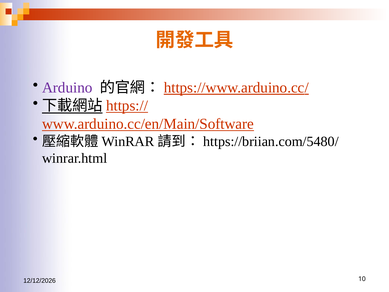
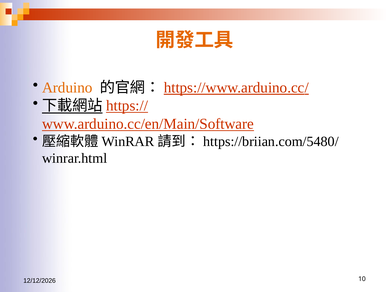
Arduino colour: purple -> orange (67, 87)
